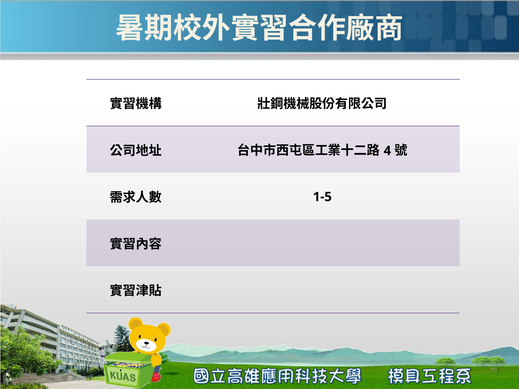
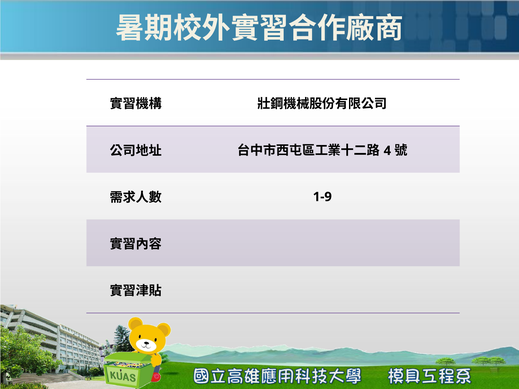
1-5: 1-5 -> 1-9 (322, 197)
